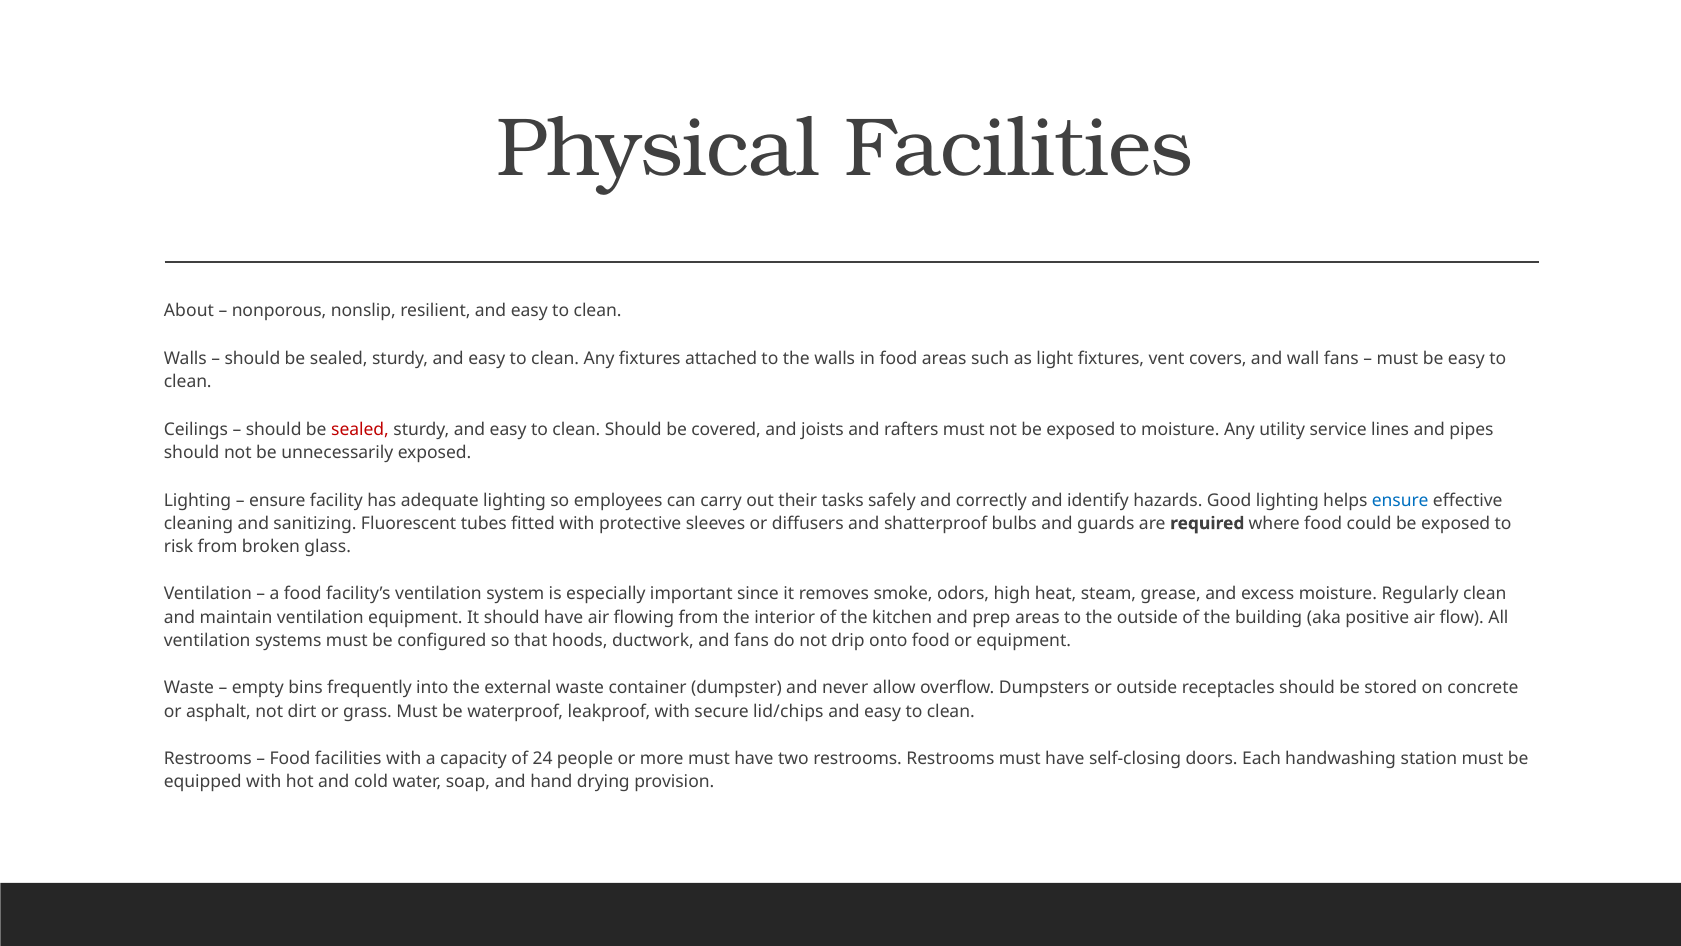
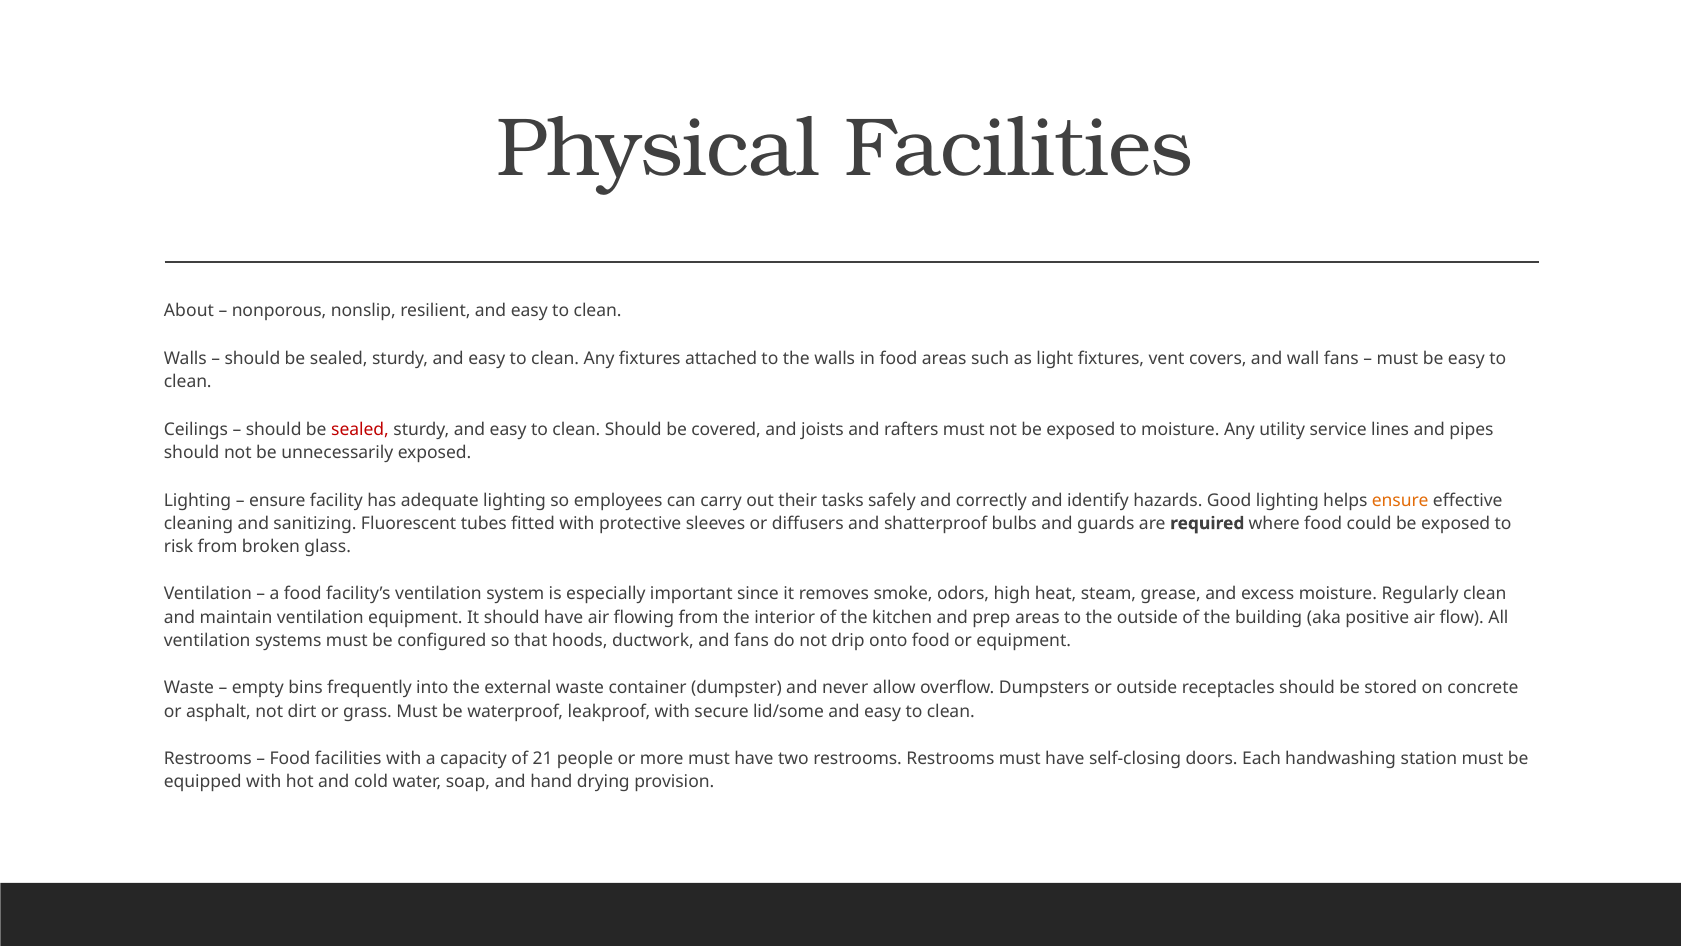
ensure colour: blue -> orange (1400, 500)
lid/chips: lid/chips -> lid/some (788, 711)
24: 24 -> 21 (543, 759)
